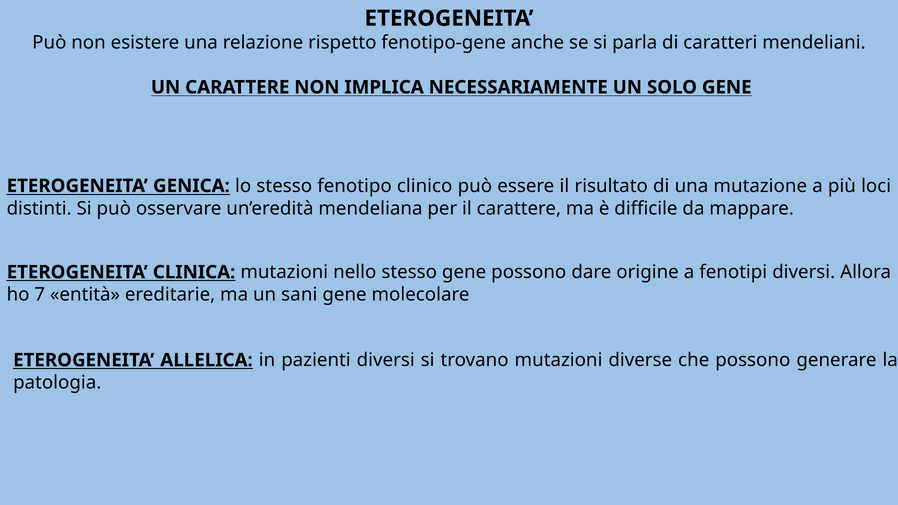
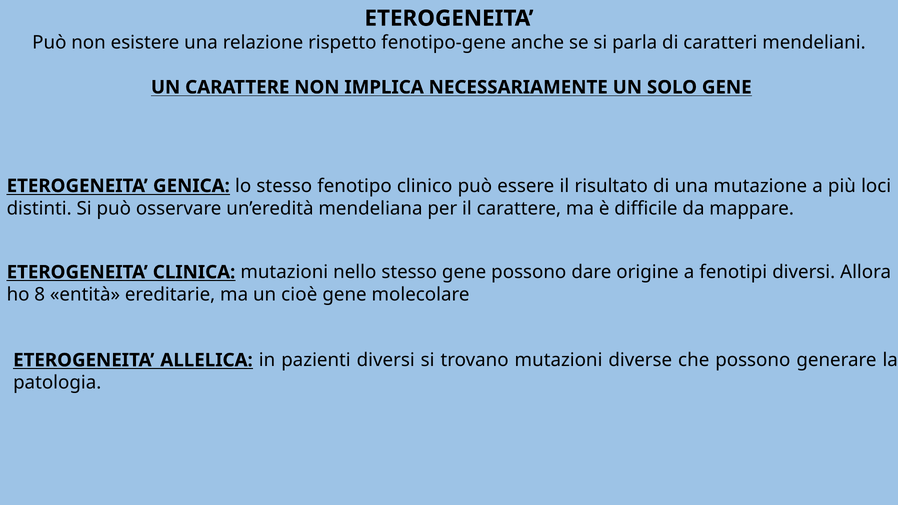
7: 7 -> 8 (40, 295)
sani: sani -> cioè (299, 295)
